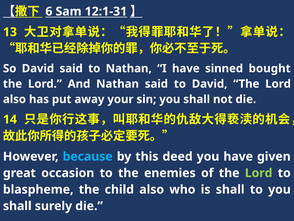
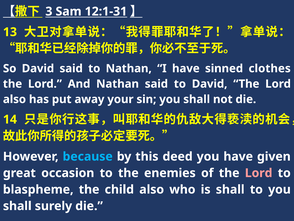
6: 6 -> 3 (49, 11)
bought: bought -> clothes (270, 68)
Lord colour: light green -> pink (259, 173)
